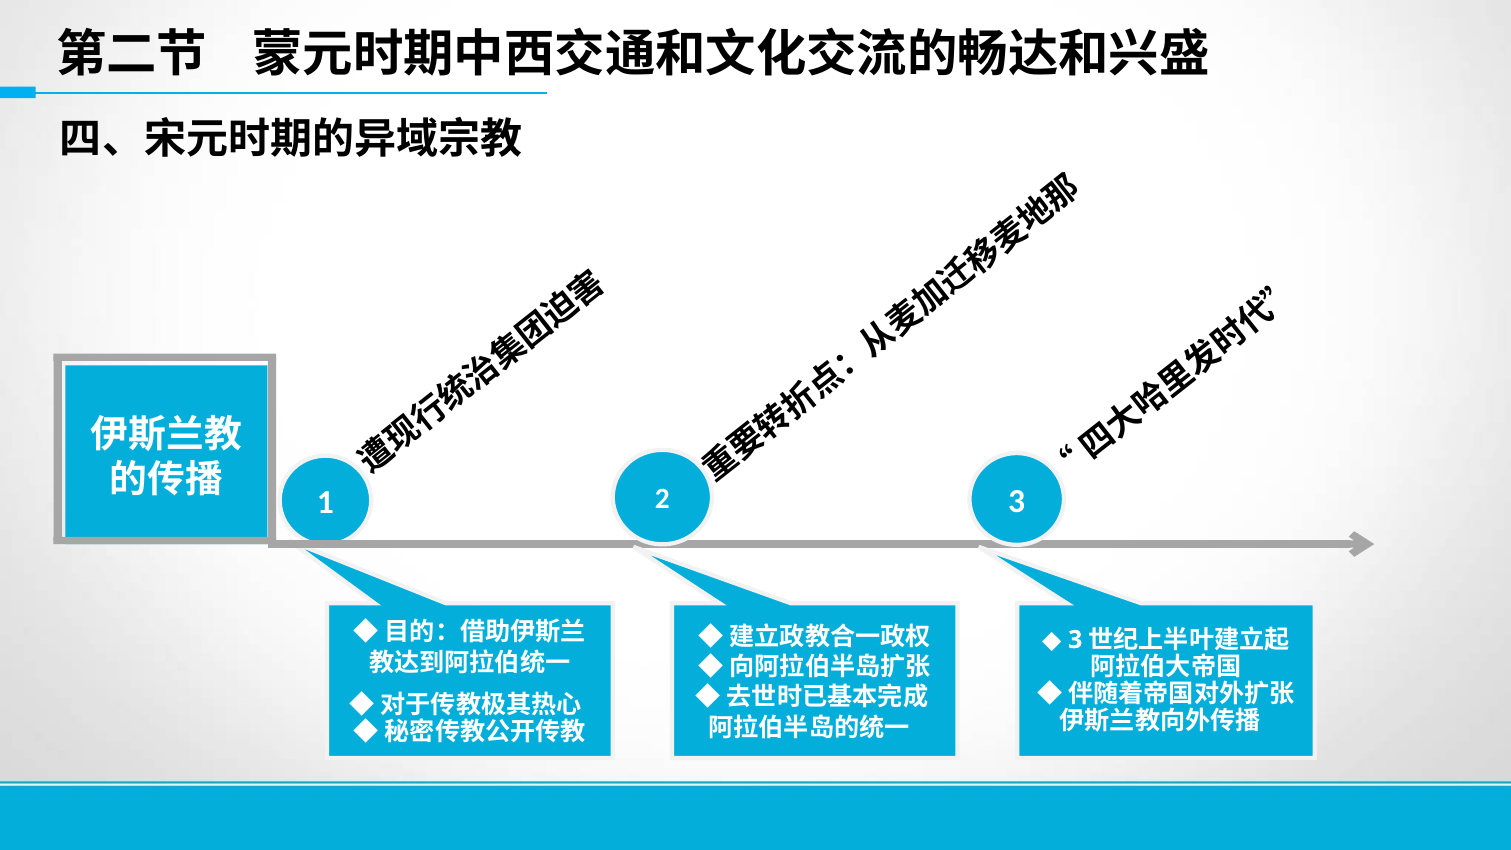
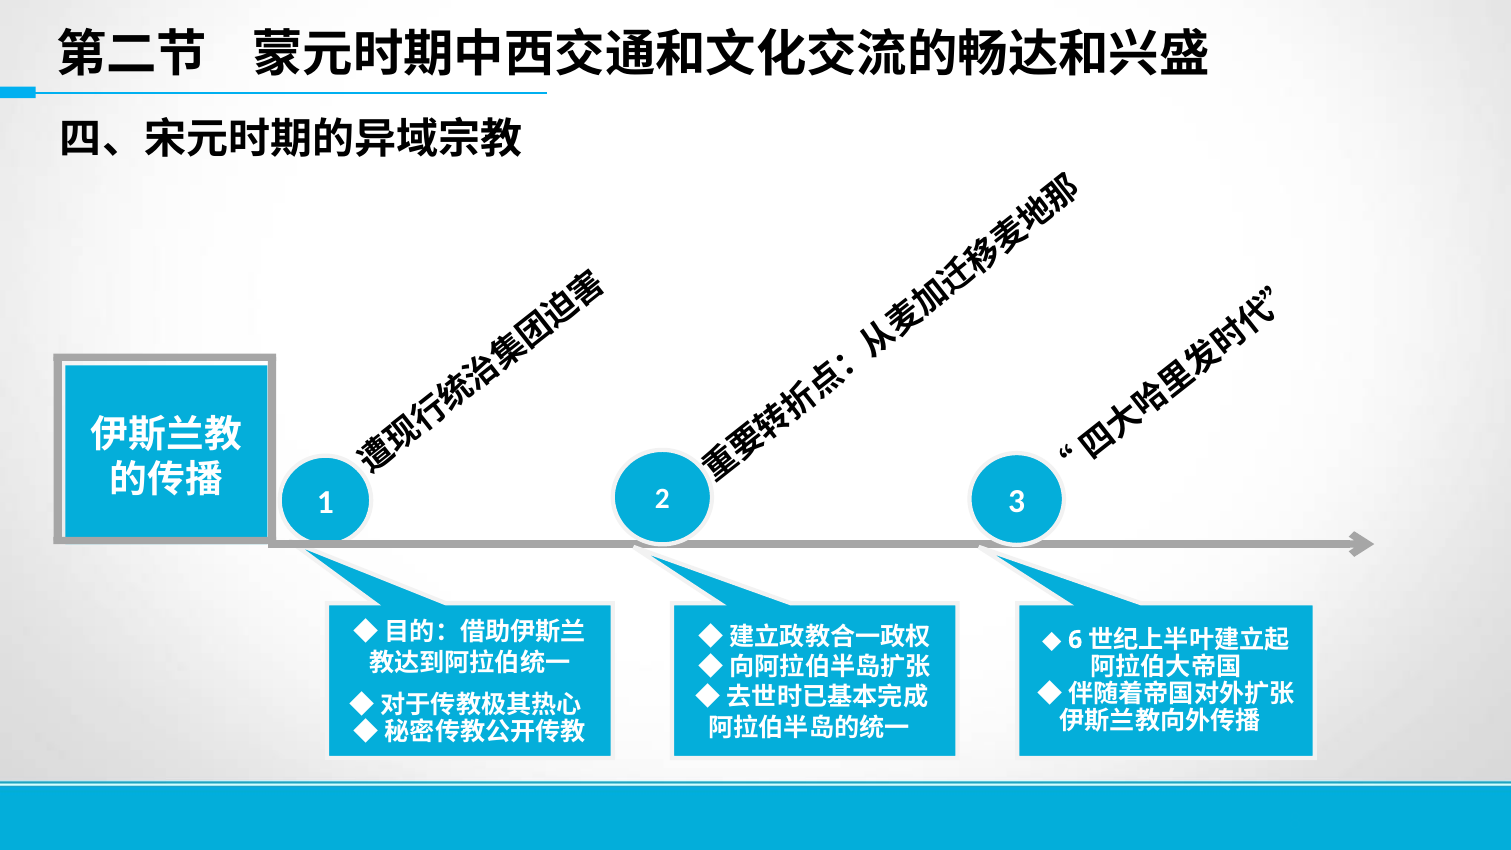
3: 3 -> 6 (1075, 640)
